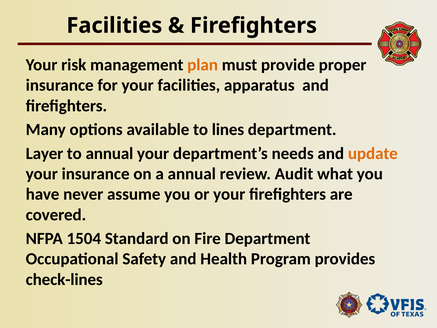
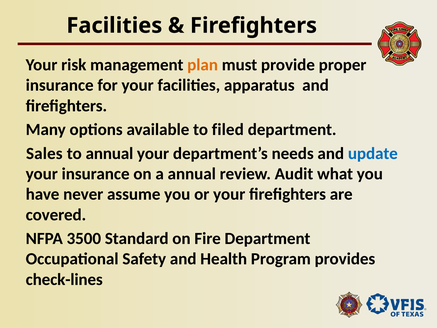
lines: lines -> filed (228, 130)
Layer: Layer -> Sales (44, 153)
update colour: orange -> blue (373, 153)
1504: 1504 -> 3500 (84, 238)
